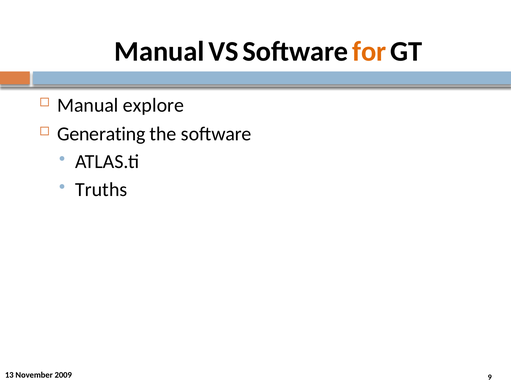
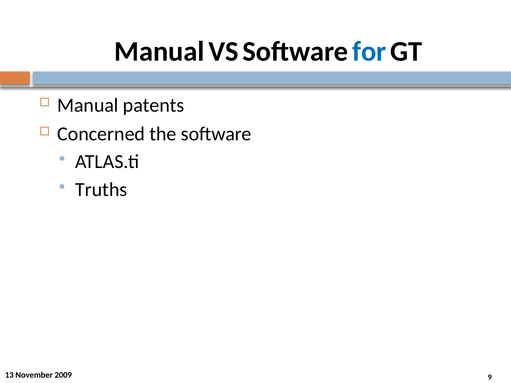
for colour: orange -> blue (369, 51)
explore: explore -> patents (154, 105)
Generating: Generating -> Concerned (101, 134)
